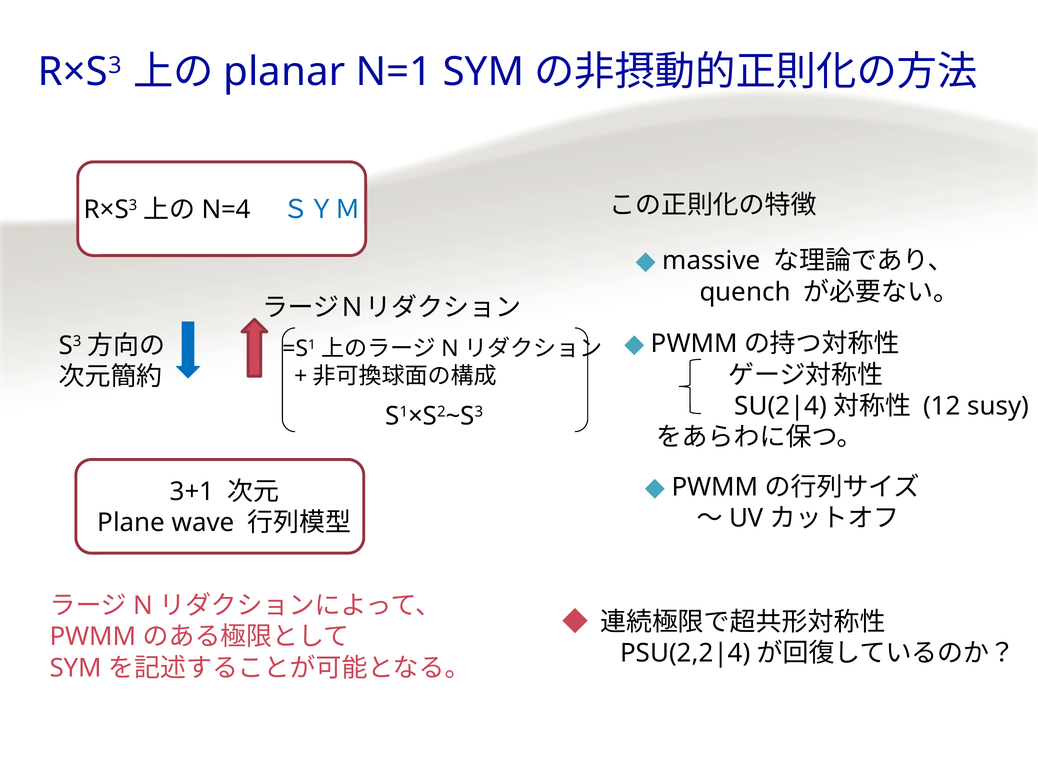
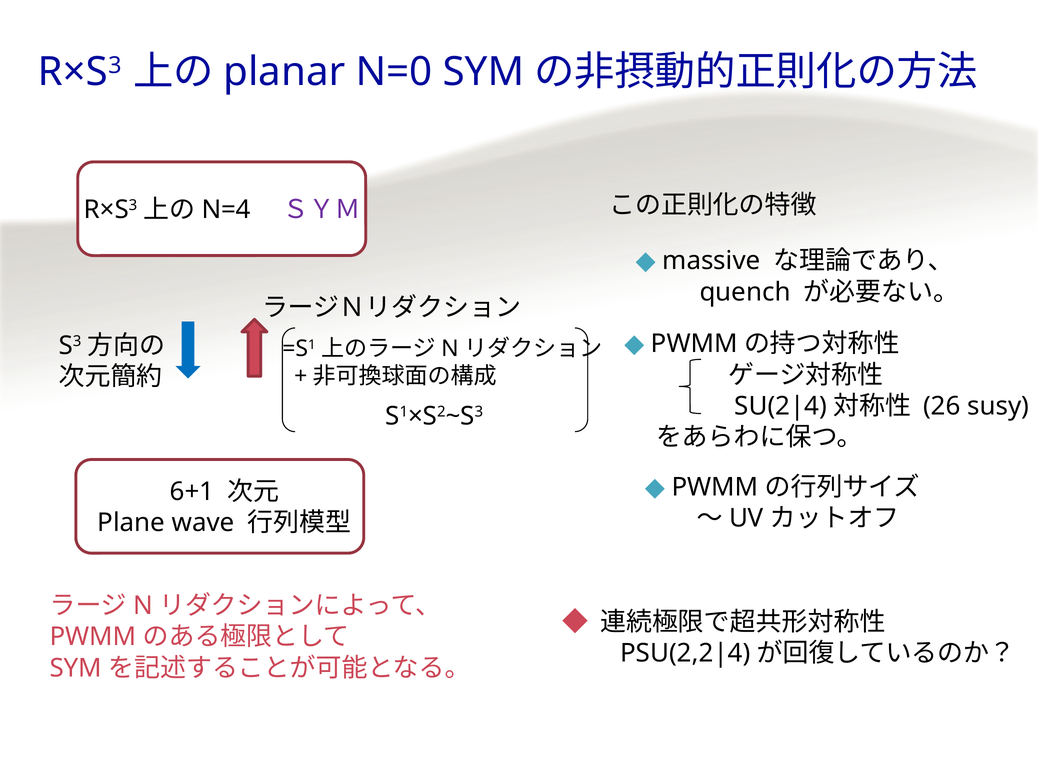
N=1: N=1 -> N=0 (394, 72)
ＳＹＭ colour: blue -> purple (322, 210)
12: 12 -> 26 (942, 406)
3+1: 3+1 -> 6+1 (192, 492)
